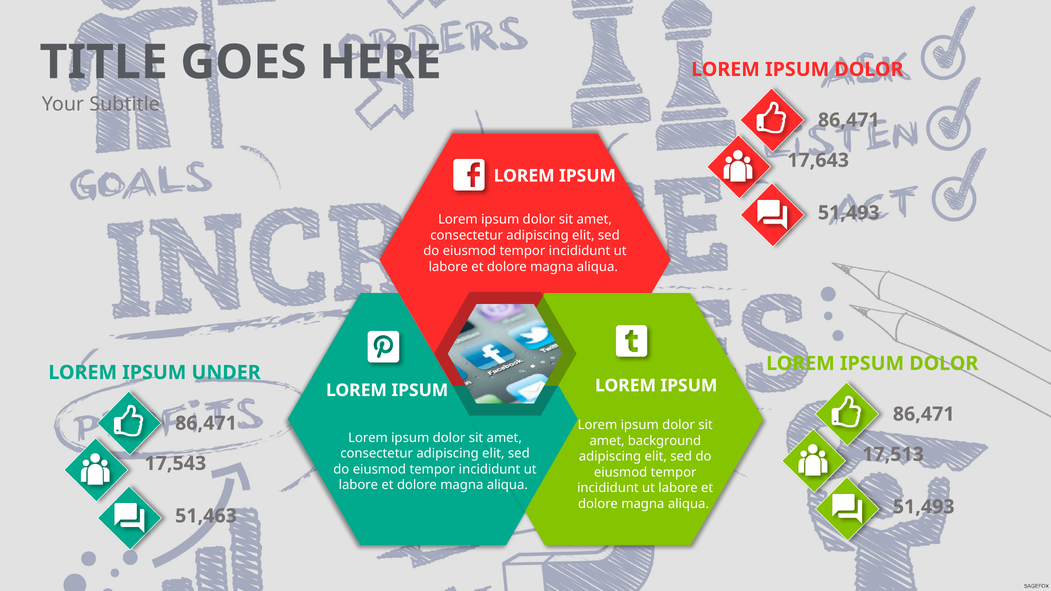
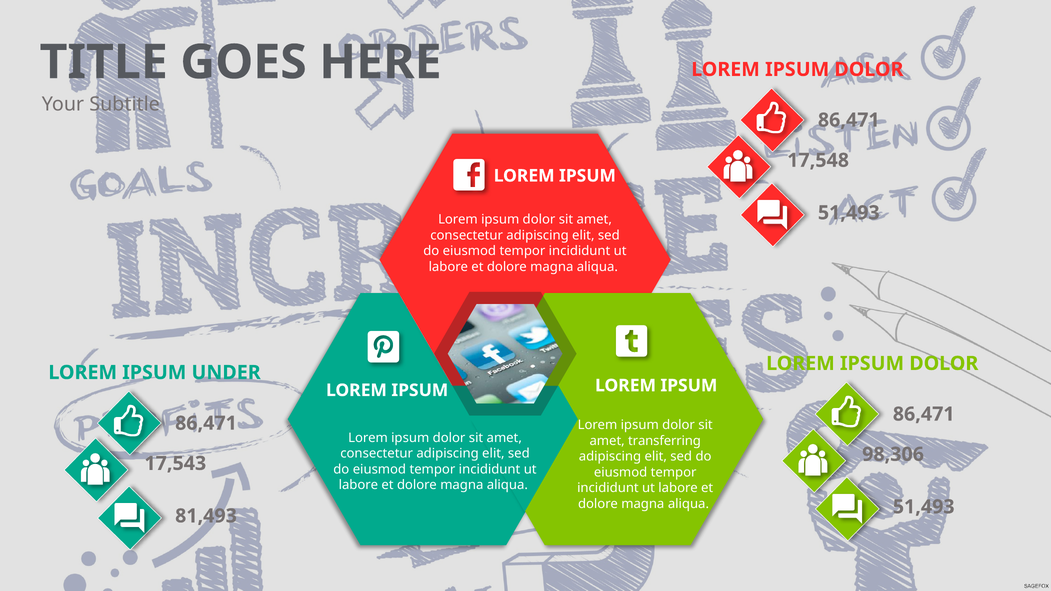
17,643: 17,643 -> 17,548 (818, 160)
background: background -> transferring (665, 441)
17,513: 17,513 -> 98,306 (893, 454)
51,463: 51,463 -> 81,493 (206, 516)
